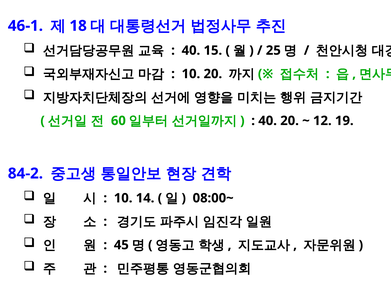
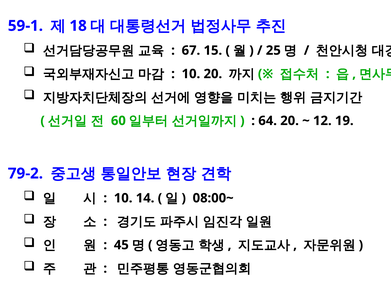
46-1: 46-1 -> 59-1 (25, 26)
40: 40 -> 67 (191, 50)
40: 40 -> 64 (268, 121)
84-2: 84-2 -> 79-2 (25, 174)
